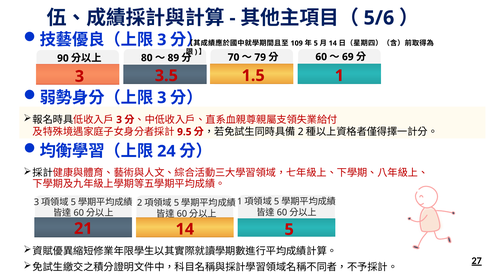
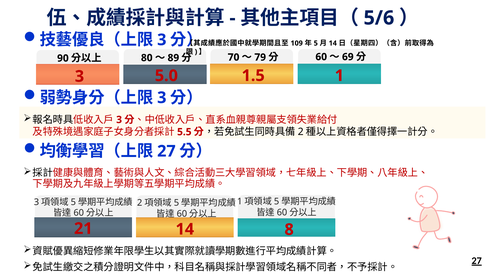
3.5: 3.5 -> 5.0 (166, 76)
9.5: 9.5 -> 5.5 (184, 132)
24: 24 -> 27 (166, 151)
14 5: 5 -> 8 (289, 229)
